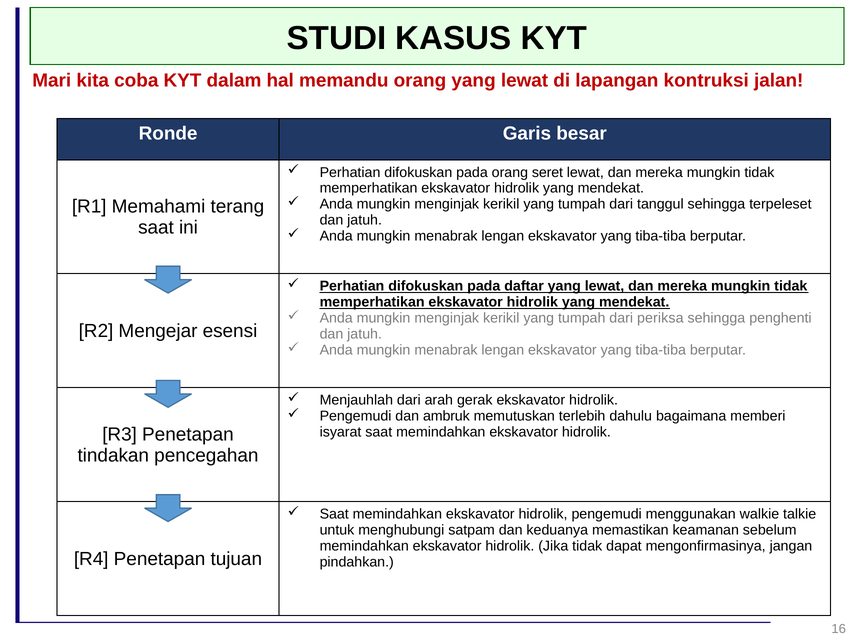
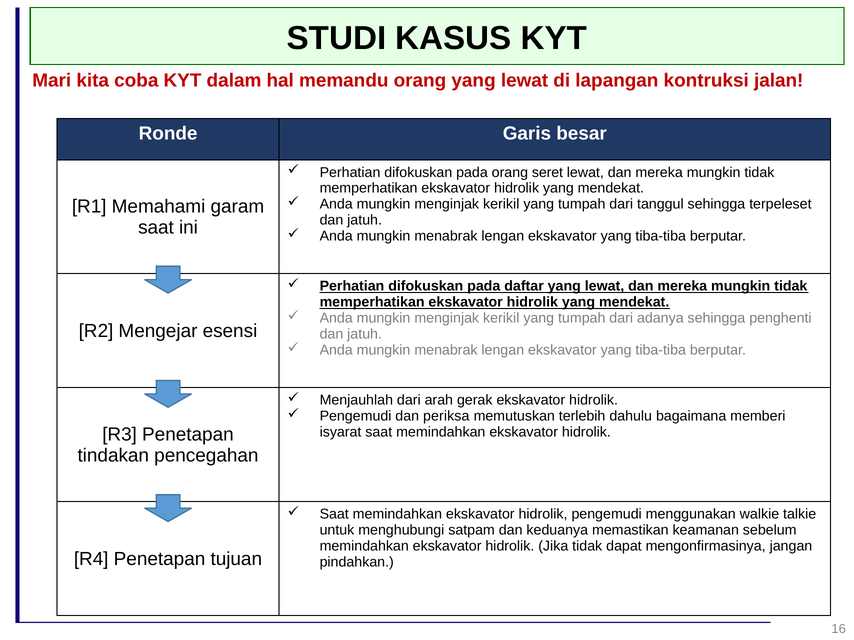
terang: terang -> garam (237, 207)
periksa: periksa -> adanya (660, 318)
ambruk: ambruk -> periksa (446, 416)
